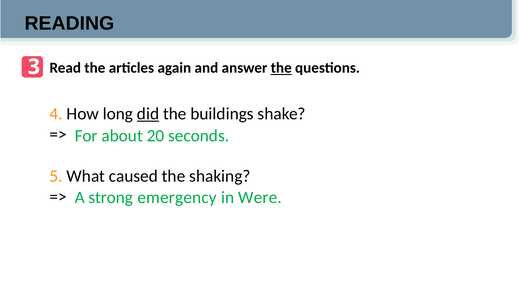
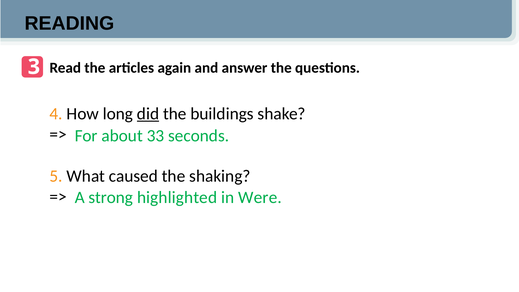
the underline: present -> none (281, 68)
20: 20 -> 33 (155, 136)
emergency: emergency -> highlighted (177, 197)
